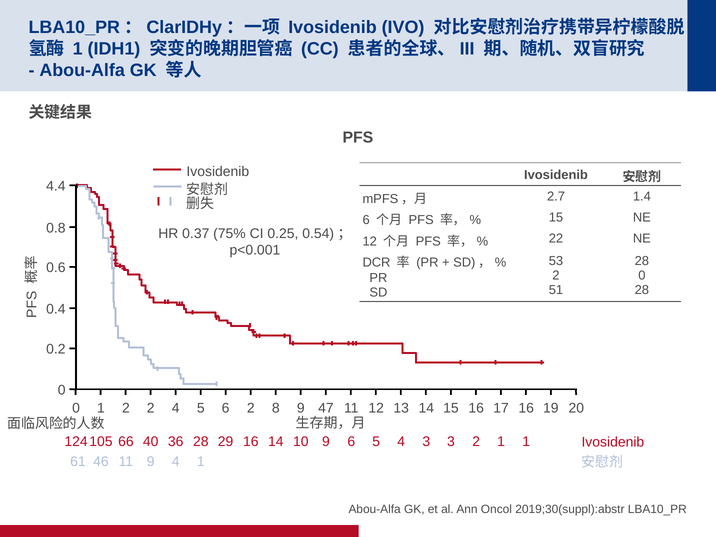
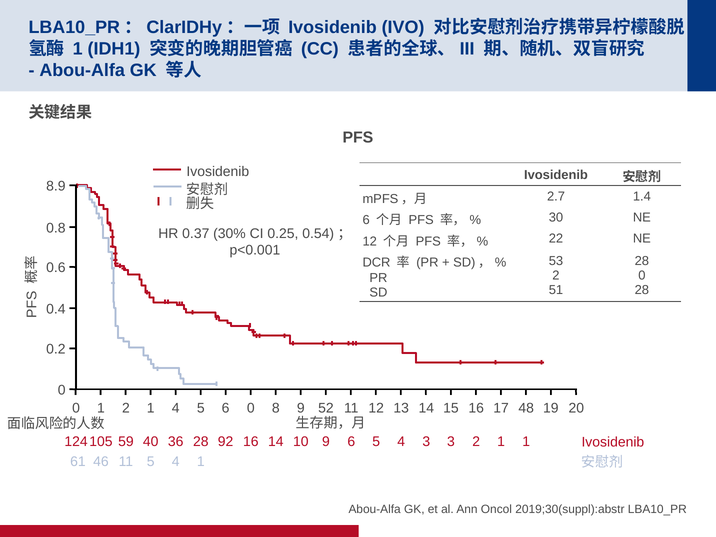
4.4: 4.4 -> 8.9 (56, 186)
15: 15 -> 30 (556, 218)
75%: 75% -> 30% (229, 234)
1 2 2: 2 -> 1 (151, 408)
6 2: 2 -> 0 (251, 408)
47: 47 -> 52 (326, 408)
17 16: 16 -> 48 (526, 408)
66: 66 -> 59 (126, 442)
29: 29 -> 92 (226, 442)
11 9: 9 -> 5 (151, 462)
